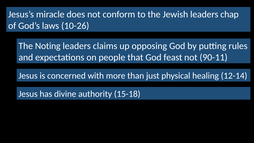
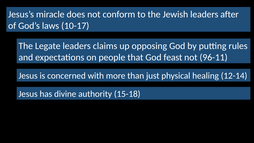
chap: chap -> after (230, 14)
10-26: 10-26 -> 10-17 (75, 26)
Noting: Noting -> Legate (48, 46)
90-11: 90-11 -> 96-11 (214, 57)
